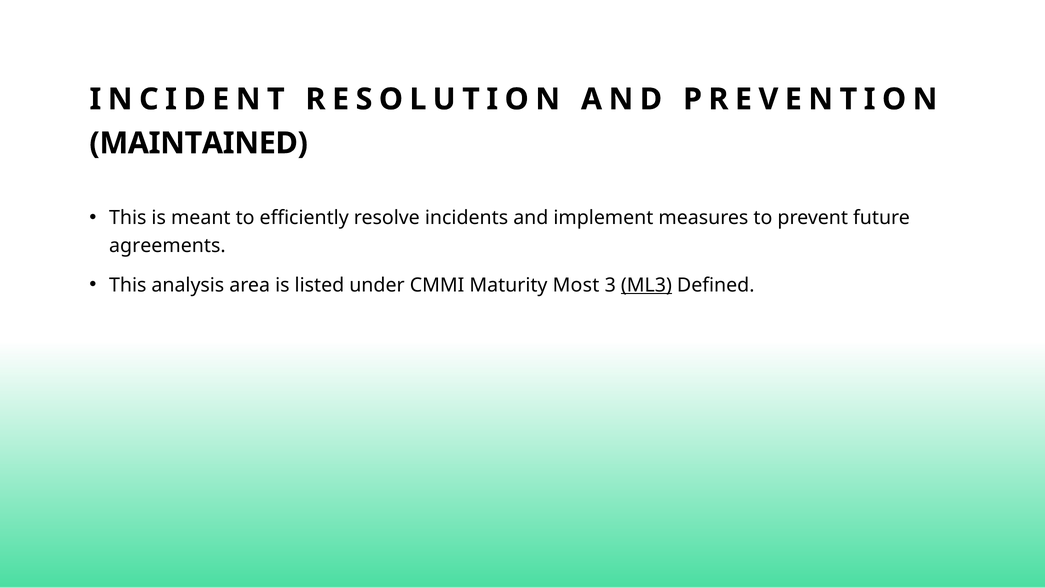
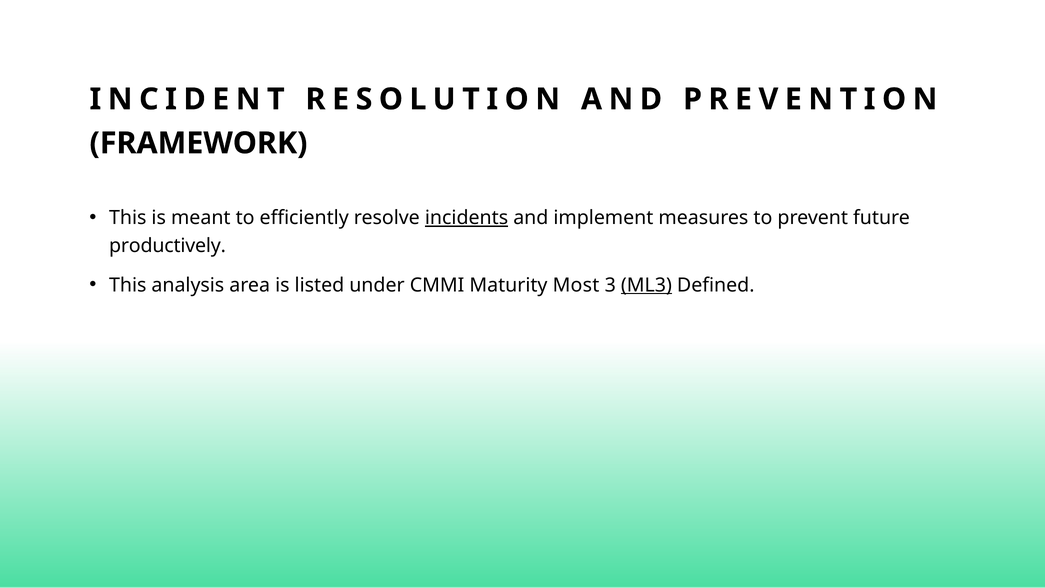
MAINTAINED: MAINTAINED -> FRAMEWORK (198, 143)
incidents underline: none -> present (467, 218)
agreements: agreements -> productively (167, 246)
